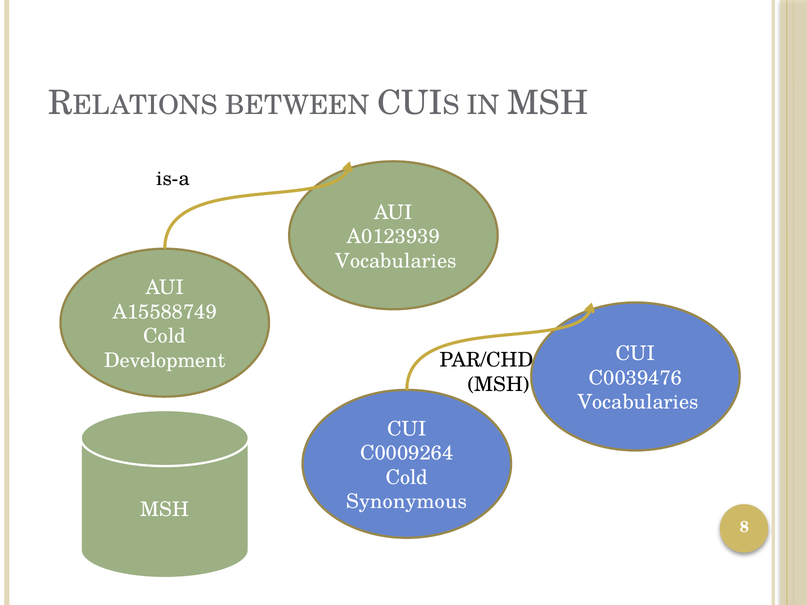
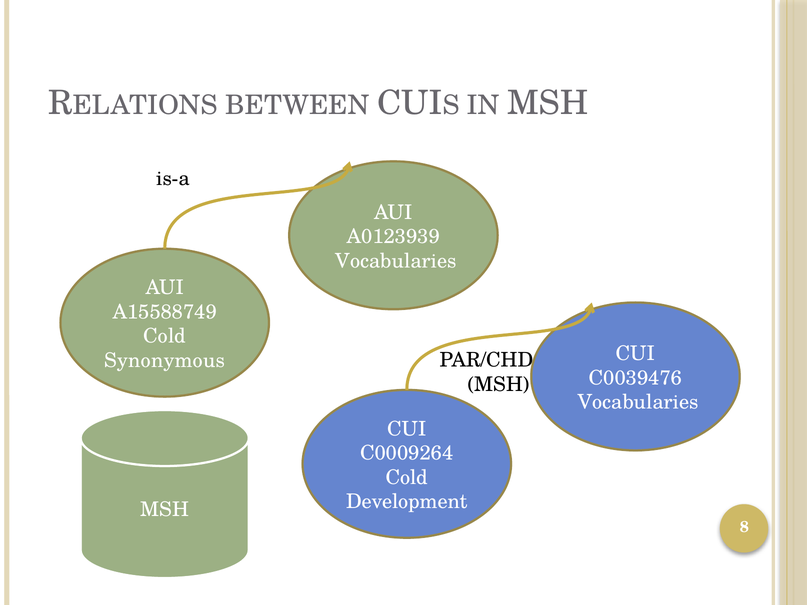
Development: Development -> Synonymous (165, 361)
Synonymous: Synonymous -> Development (407, 502)
